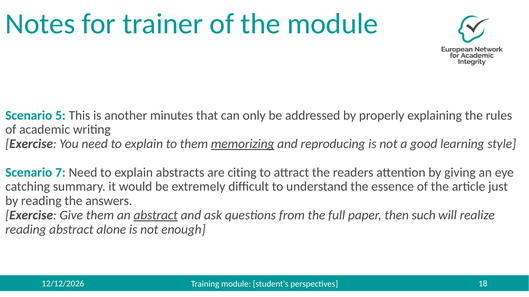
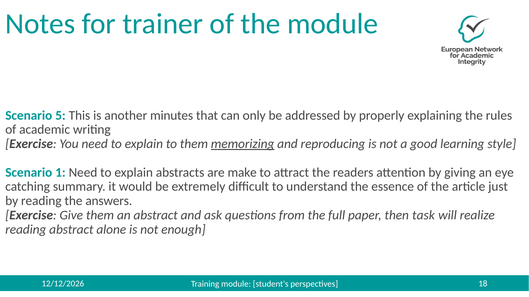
7: 7 -> 1 (60, 173)
citing: citing -> make (242, 173)
abstract underline: present -> none (156, 216)
such: such -> task (424, 216)
